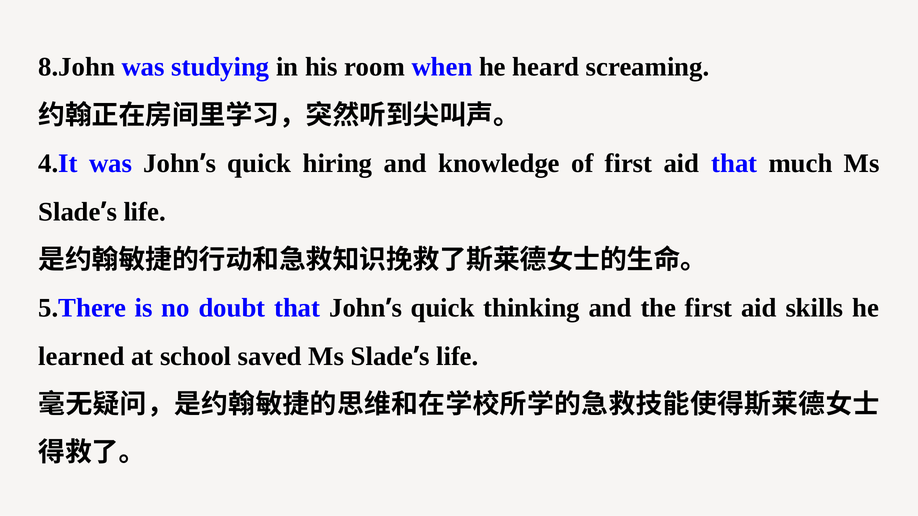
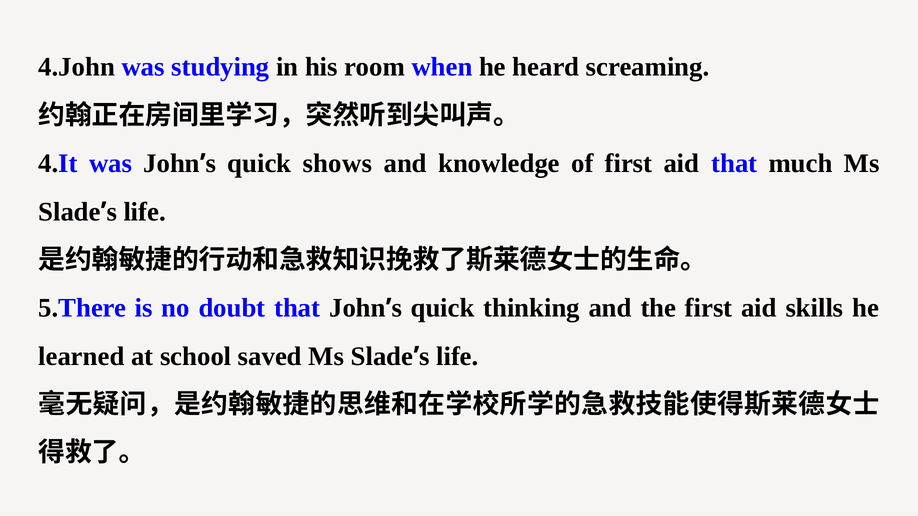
8.John: 8.John -> 4.John (77, 67)
hiring: hiring -> shows (337, 164)
